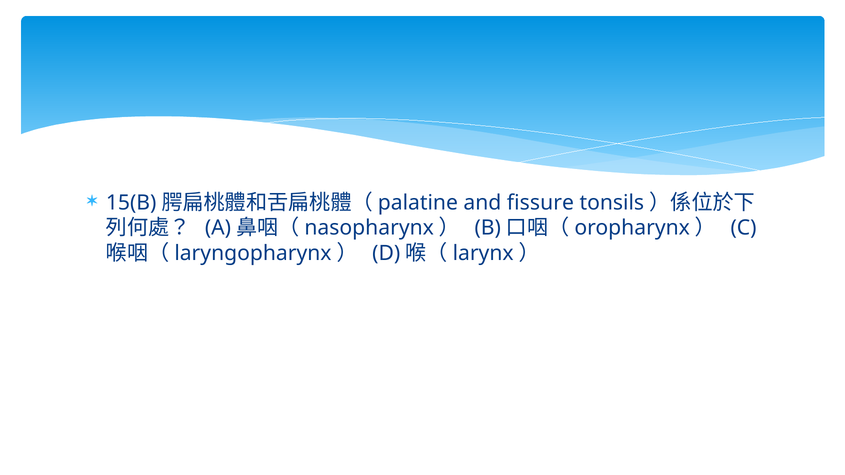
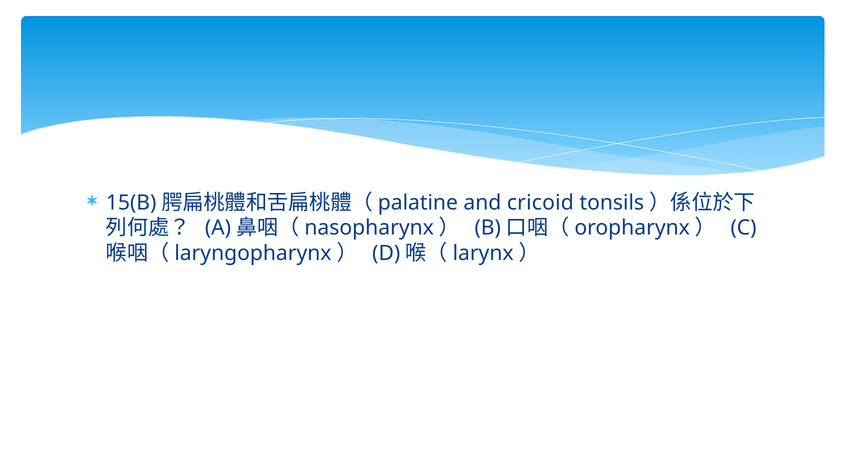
fissure: fissure -> cricoid (540, 203)
